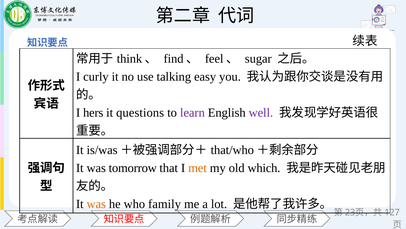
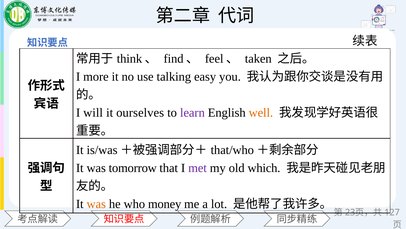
sugar: sugar -> taken (258, 59)
curly: curly -> more (96, 76)
hers: hers -> will (93, 112)
questions: questions -> ourselves (140, 112)
well colour: purple -> orange (261, 112)
met colour: orange -> purple (198, 168)
family: family -> money (165, 203)
